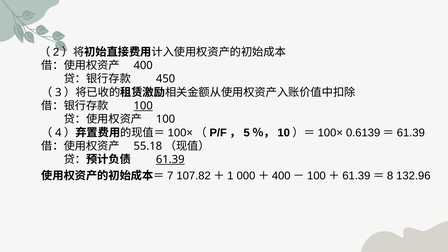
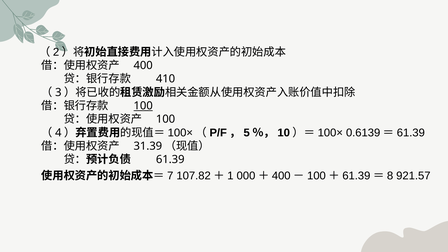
450: 450 -> 410 (166, 79)
55.18: 55.18 -> 31.39 (148, 146)
61.39 underline: present -> none (170, 160)
132.96: 132.96 -> 921.57 (413, 176)
